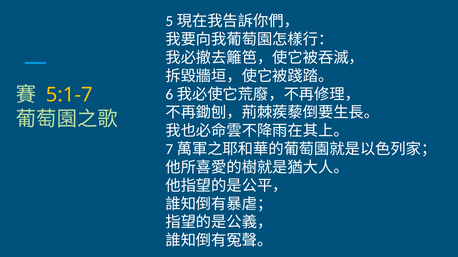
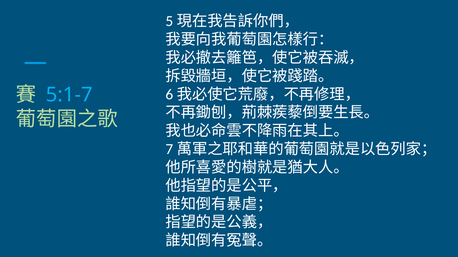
5:1-7 colour: yellow -> light blue (69, 95)
